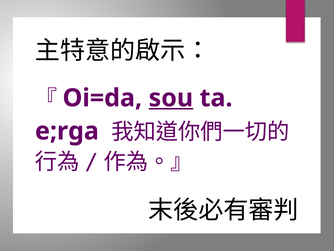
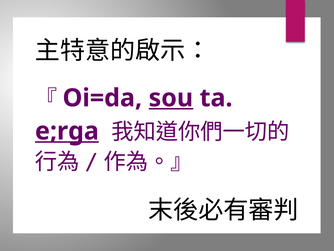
e;rga underline: none -> present (67, 131)
